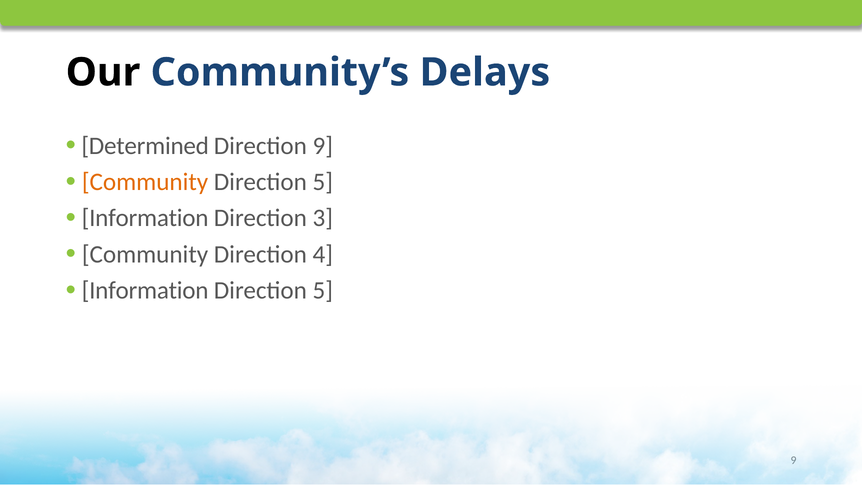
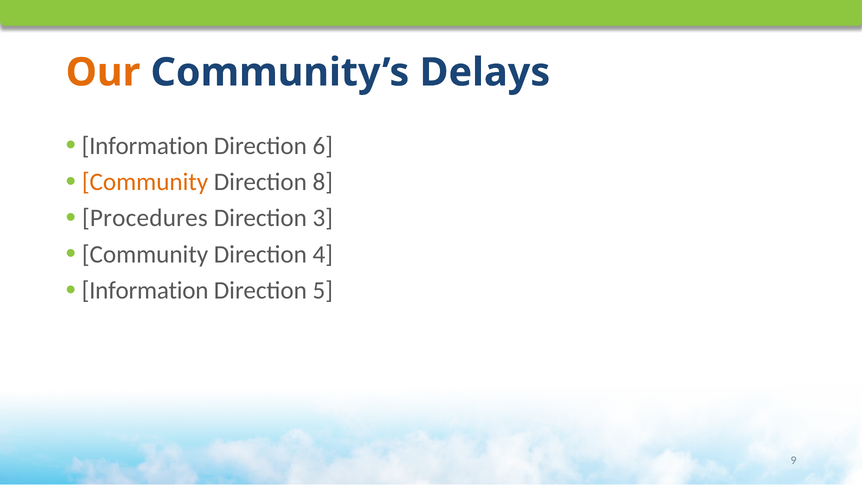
Our colour: black -> orange (103, 72)
Determined: Determined -> Information (145, 146)
Direction 9: 9 -> 6 (323, 146)
5: 5 -> 8 (323, 182)
Information: Information -> Procedures (145, 218)
